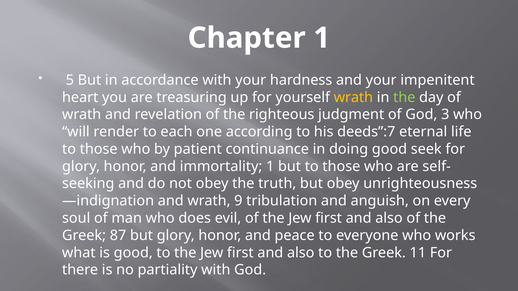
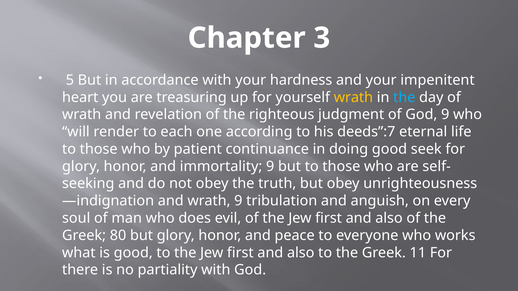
Chapter 1: 1 -> 3 (322, 38)
the colour: light green -> light blue (404, 97)
God 3: 3 -> 9 (445, 115)
immortality 1: 1 -> 9 (270, 167)
87: 87 -> 80 (118, 236)
